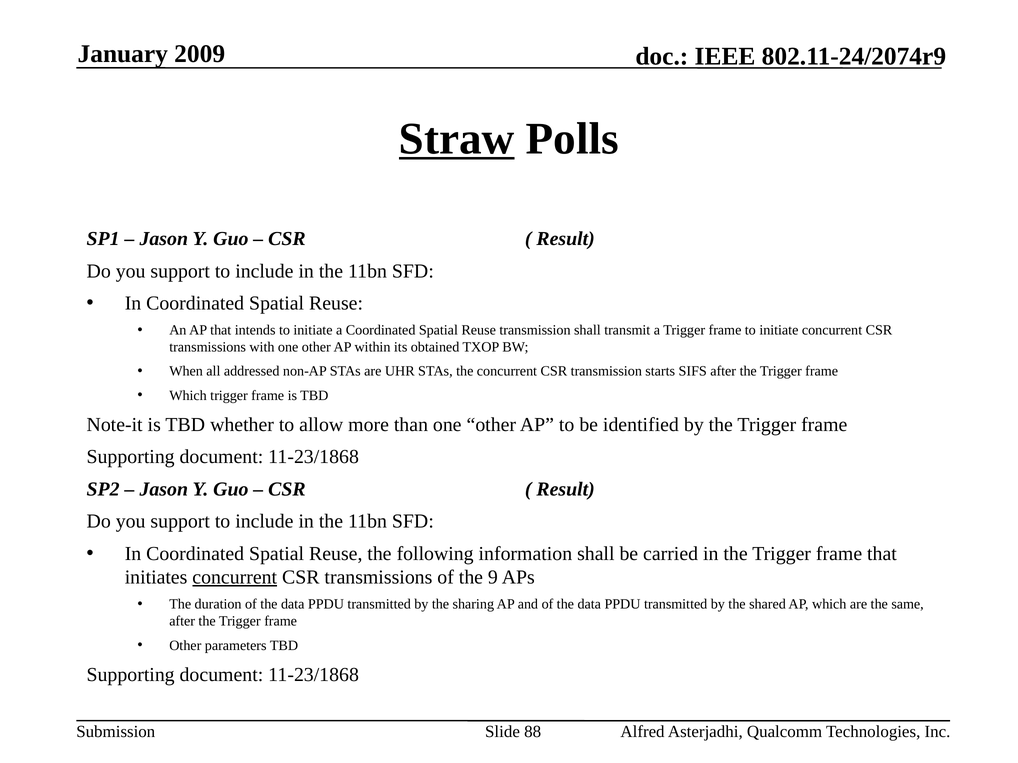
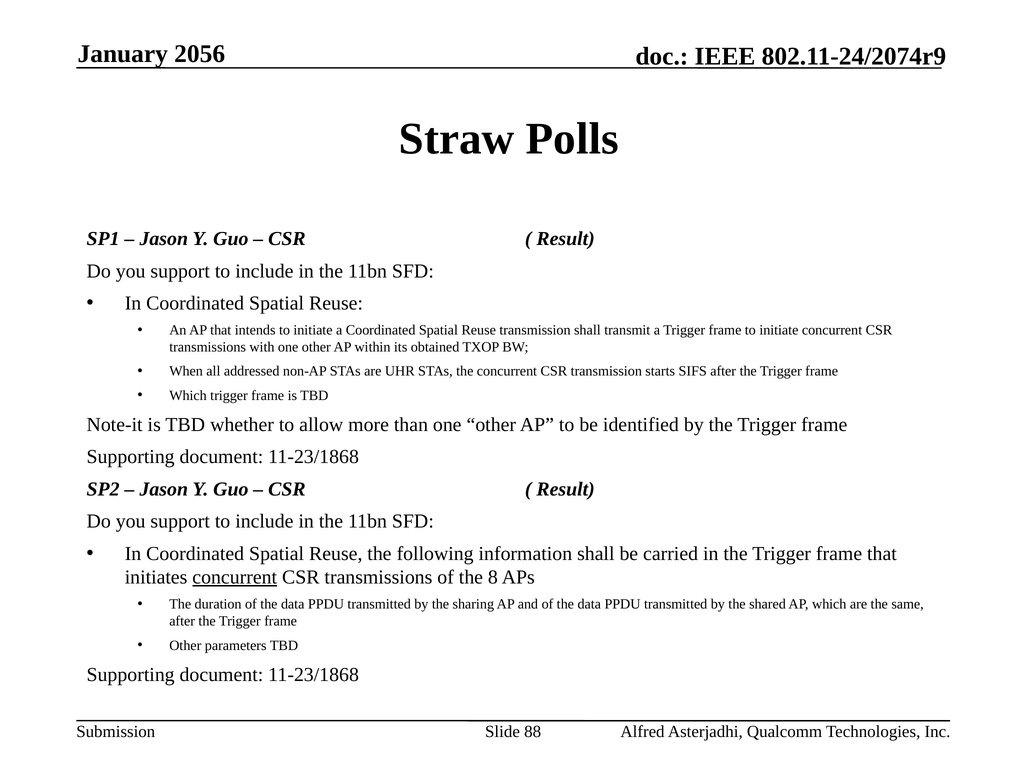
2009: 2009 -> 2056 (200, 54)
Straw underline: present -> none (457, 139)
9: 9 -> 8 (493, 578)
